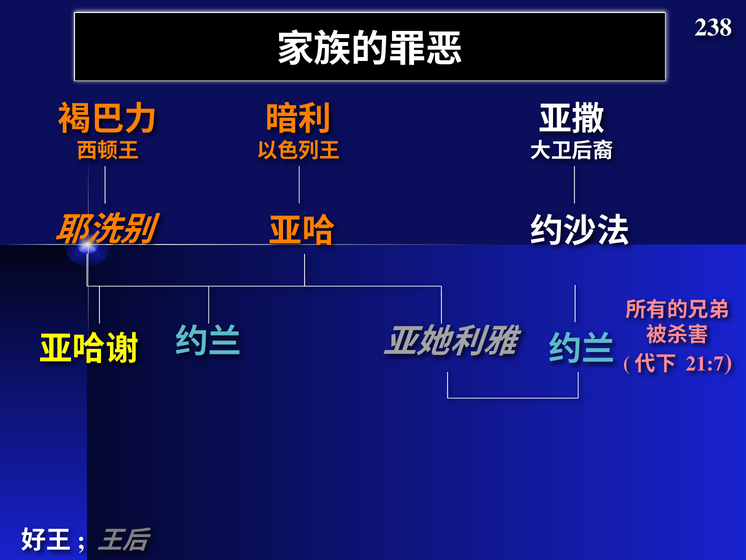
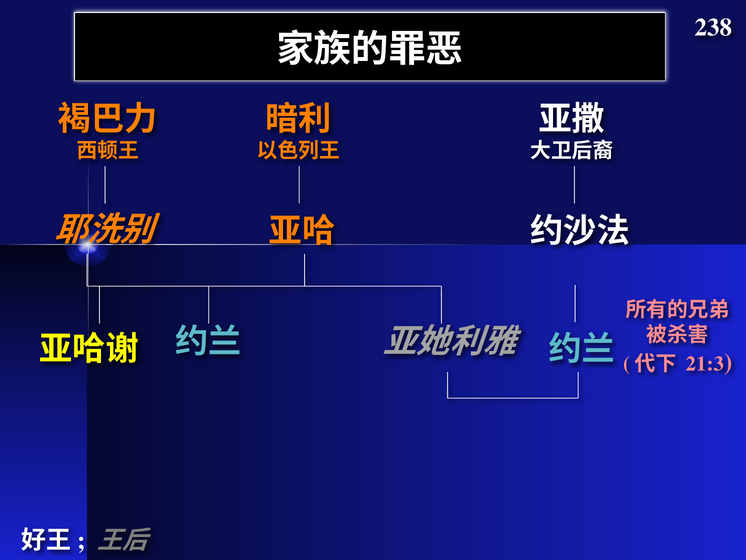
21:7: 21:7 -> 21:3 (705, 364)
